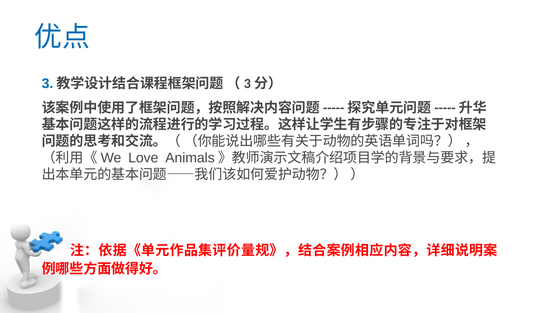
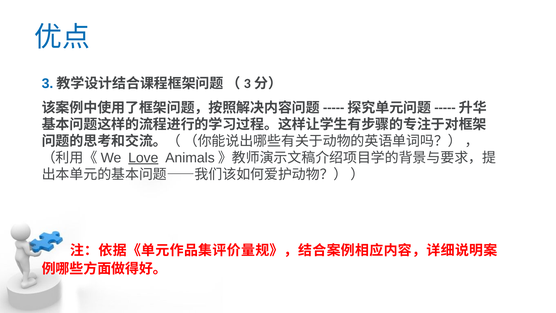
Love underline: none -> present (143, 158)
